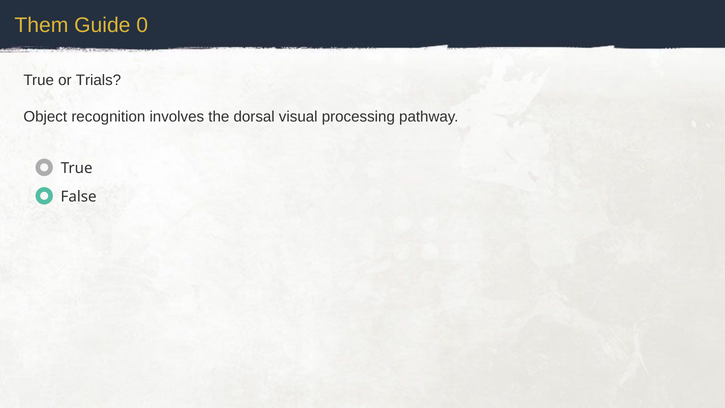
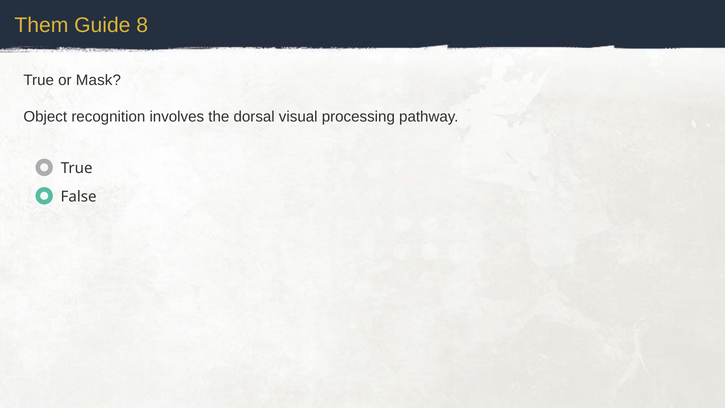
0: 0 -> 8 (142, 25)
Trials: Trials -> Mask (98, 80)
